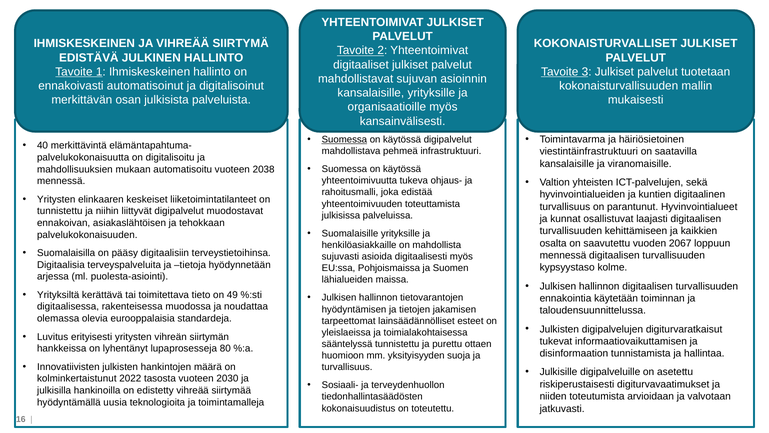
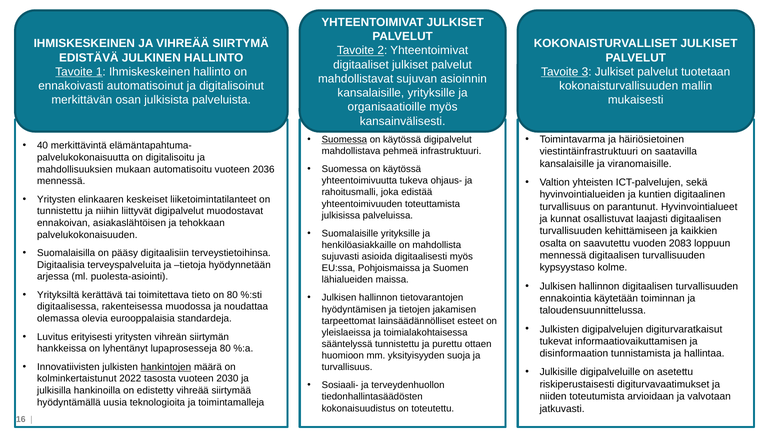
2038: 2038 -> 2036 (264, 169)
2067: 2067 -> 2083 (680, 243)
on 49: 49 -> 80 (232, 295)
hankintojen underline: none -> present (166, 367)
